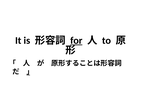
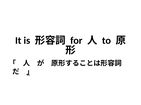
for underline: present -> none (76, 41)
